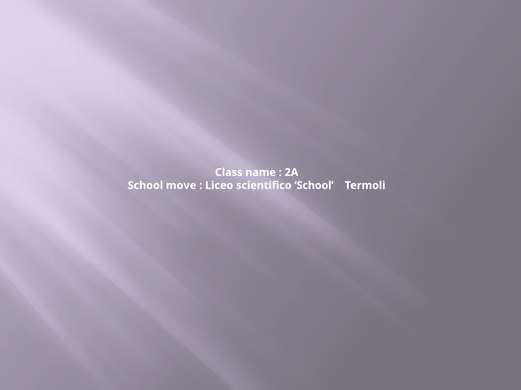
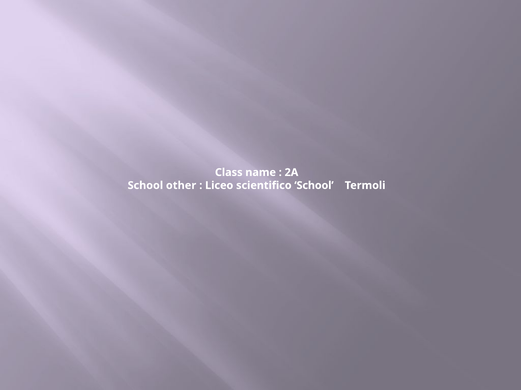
move: move -> other (181, 186)
